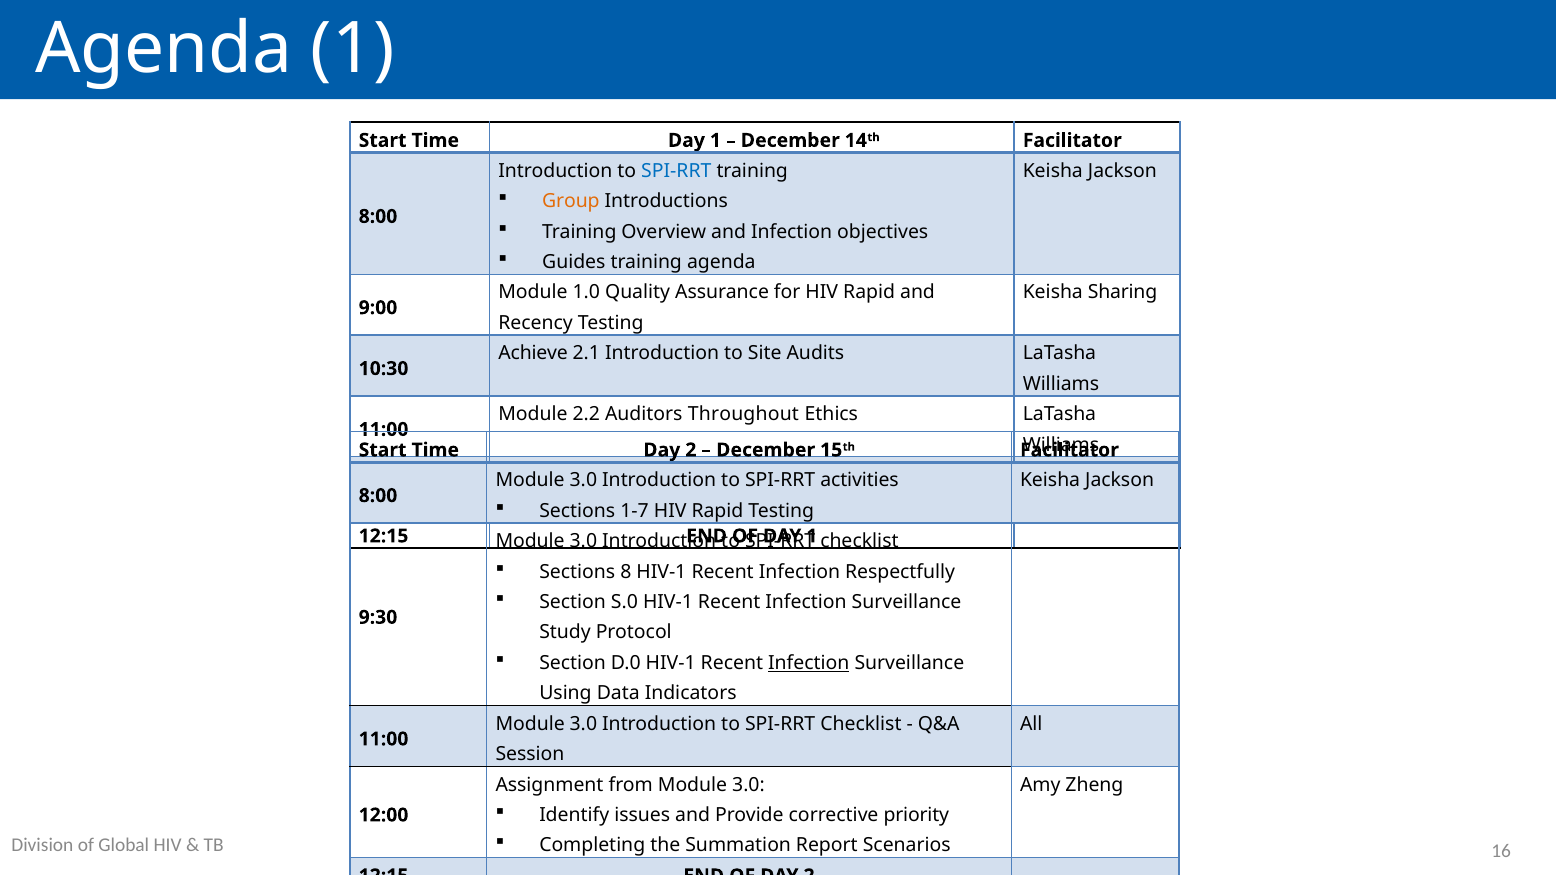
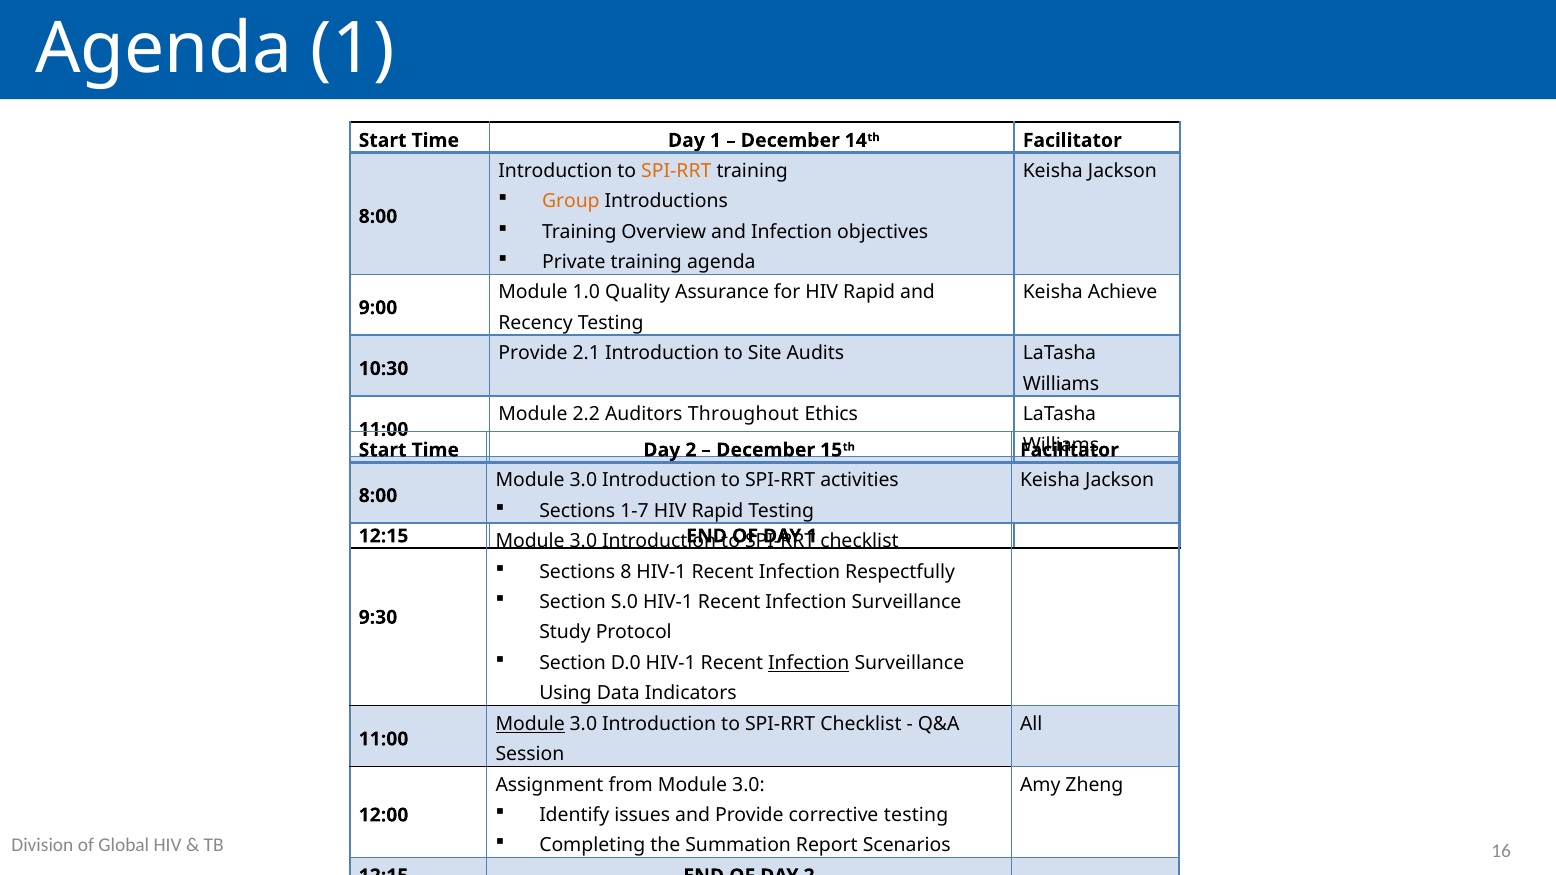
SPI-RRT colour: blue -> orange (676, 171)
Guides: Guides -> Private (574, 262)
Sharing: Sharing -> Achieve (1123, 293)
Achieve: Achieve -> Provide (533, 354)
Module underline: none -> present (530, 724)
corrective priority: priority -> testing (916, 815)
